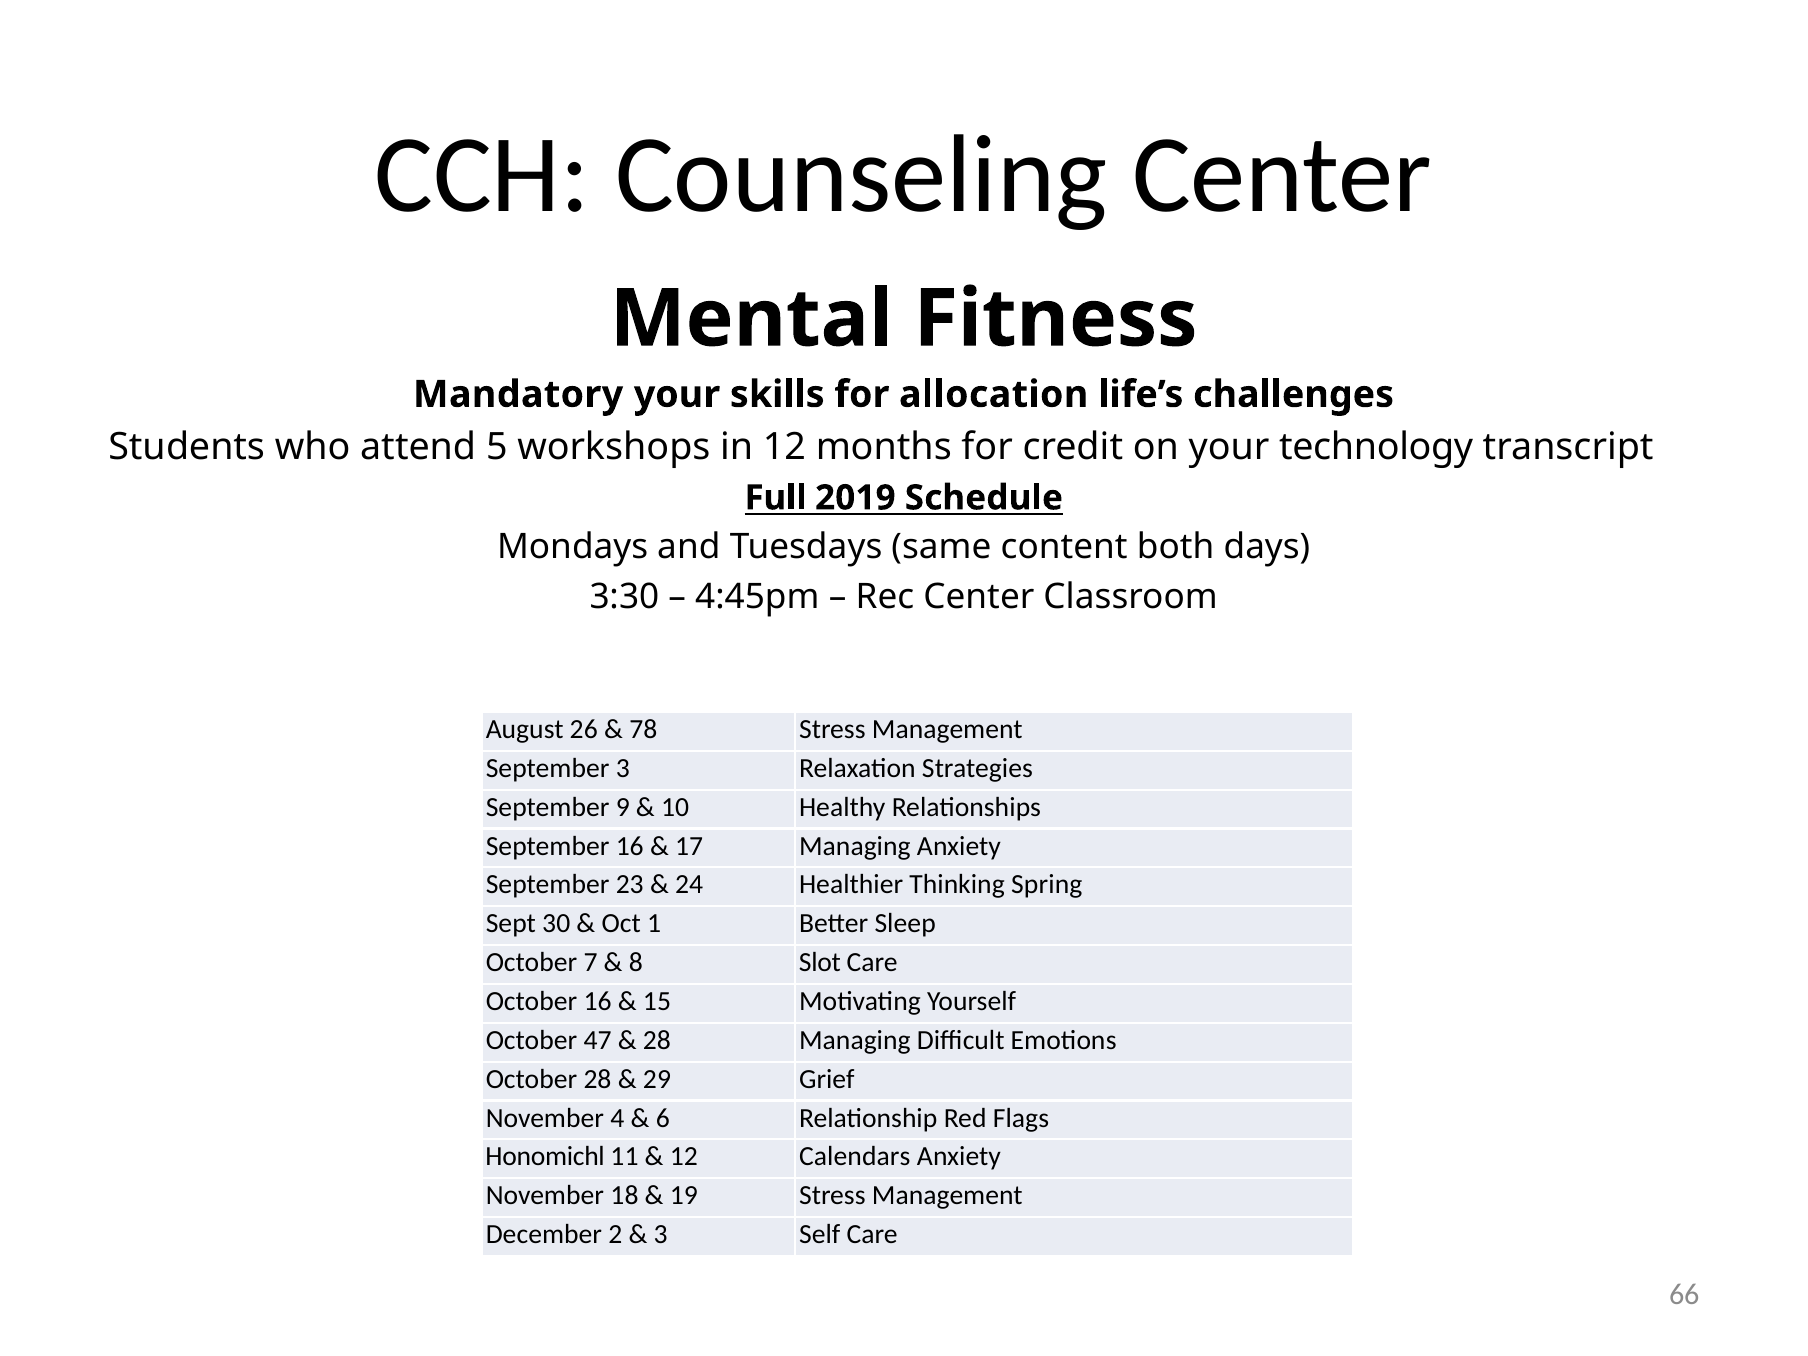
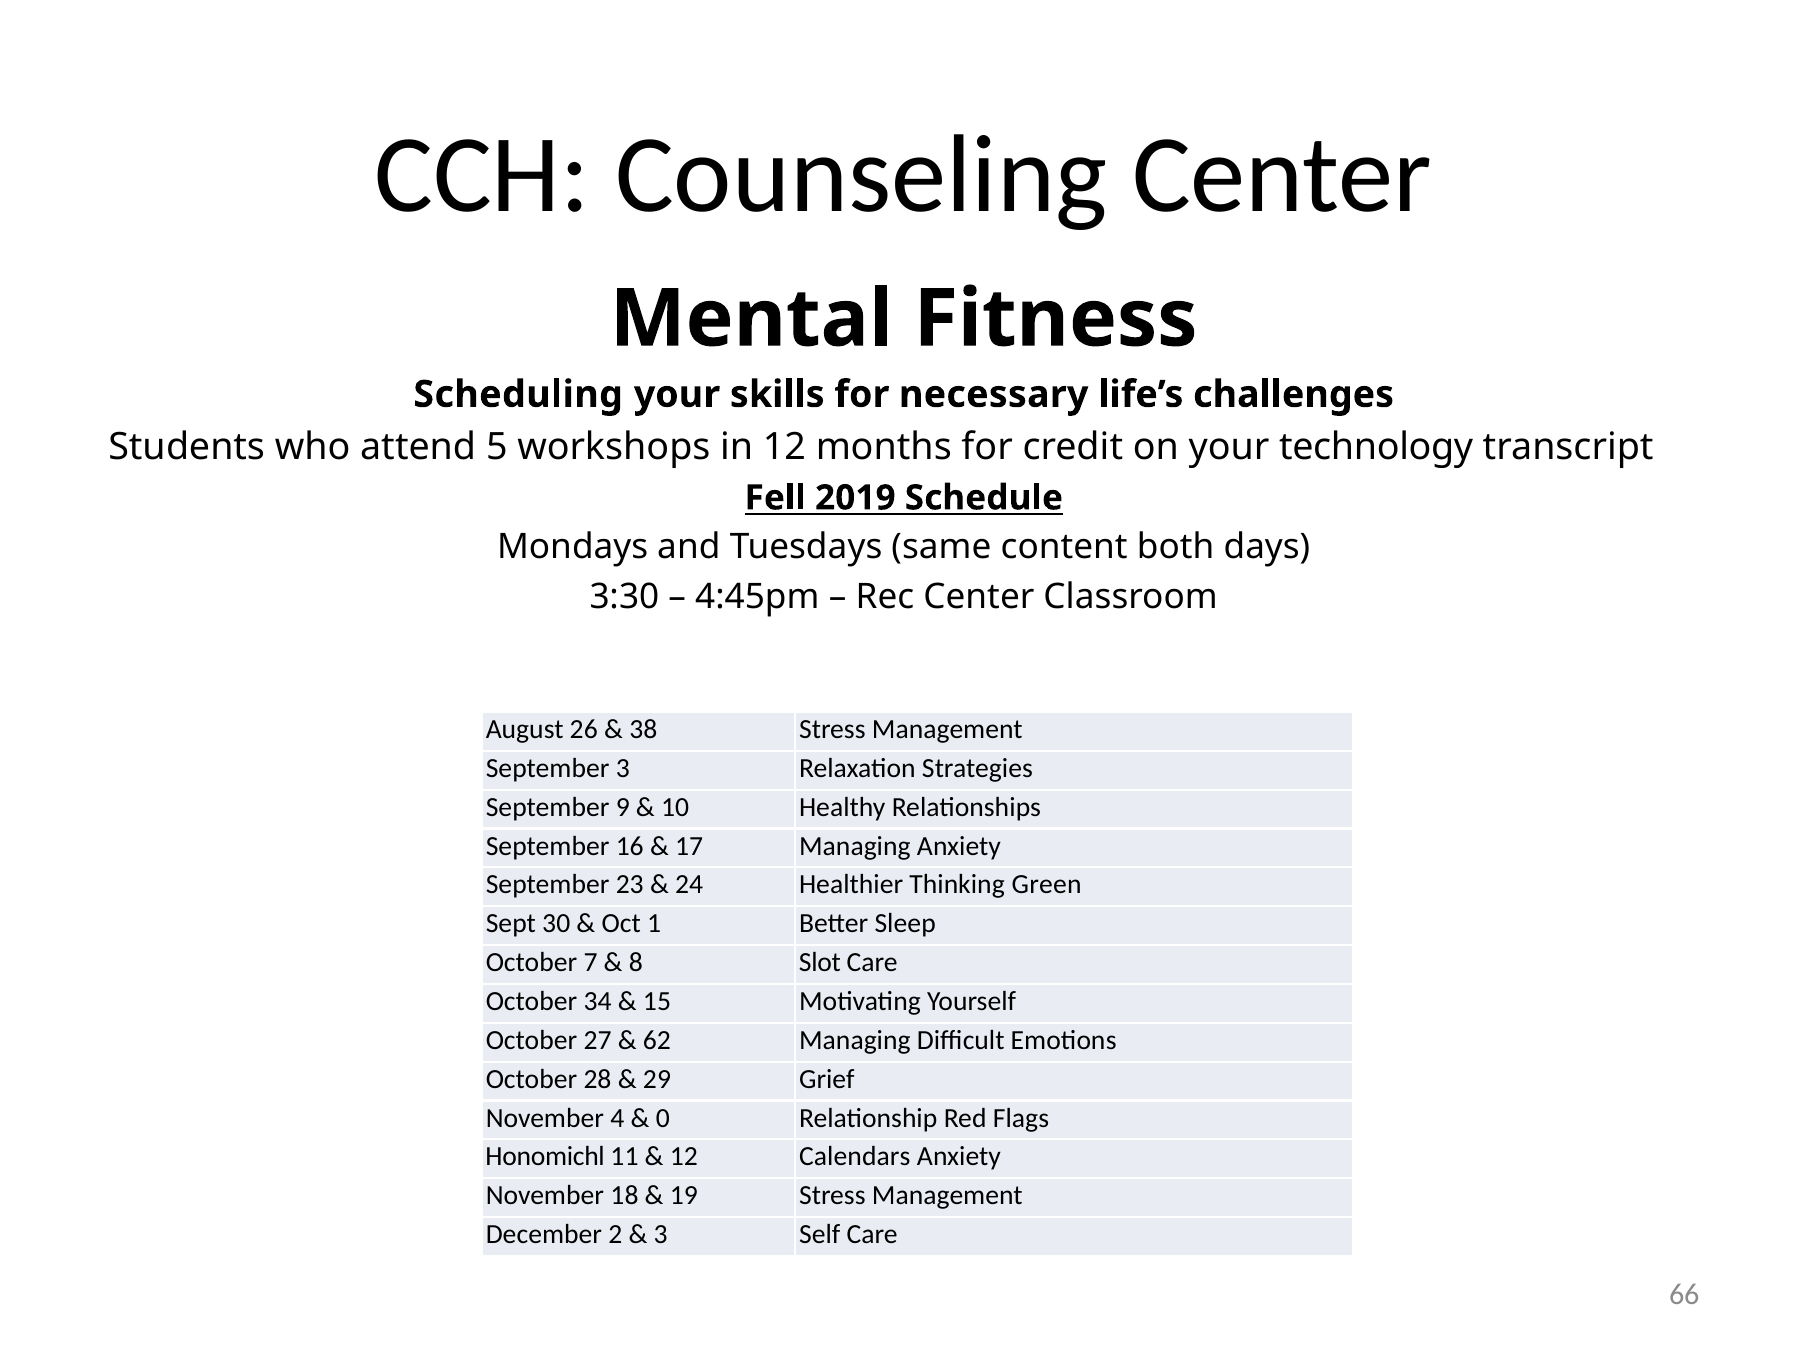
Mandatory: Mandatory -> Scheduling (518, 394)
allocation: allocation -> necessary (994, 394)
Full: Full -> Fell (775, 498)
78: 78 -> 38 (643, 729)
Spring: Spring -> Green (1047, 885)
October 16: 16 -> 34 (598, 1001)
47: 47 -> 27 (598, 1040)
28: 28 -> 62 (657, 1040)
6: 6 -> 0 (663, 1118)
